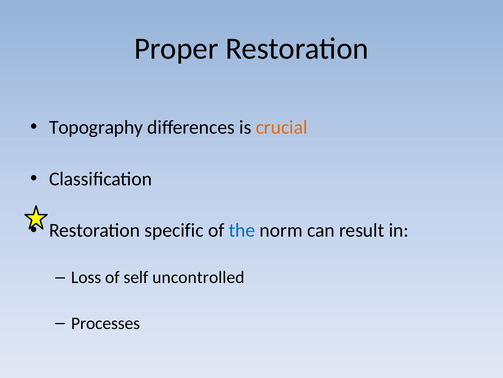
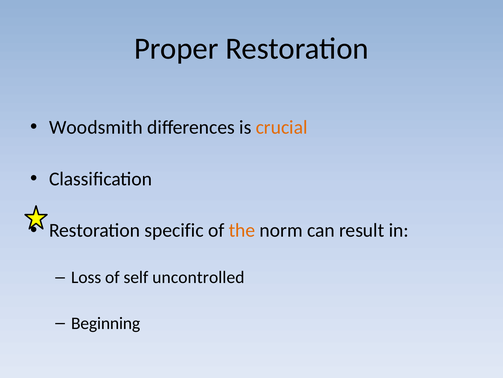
Topography: Topography -> Woodsmith (96, 127)
the colour: blue -> orange (242, 230)
Processes: Processes -> Beginning (106, 323)
